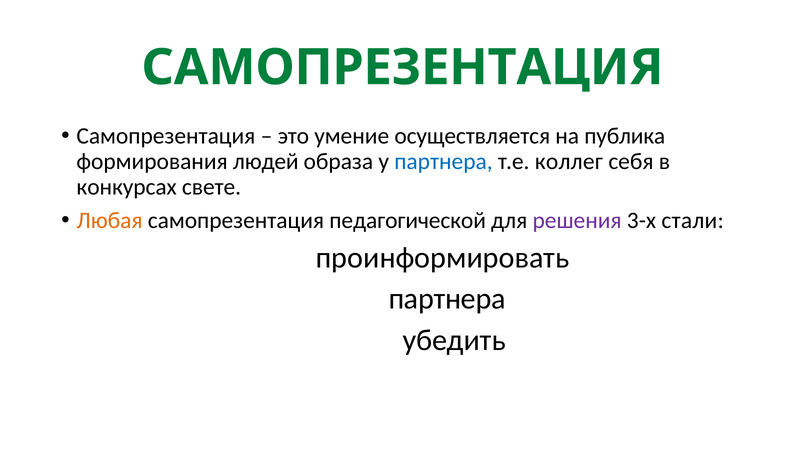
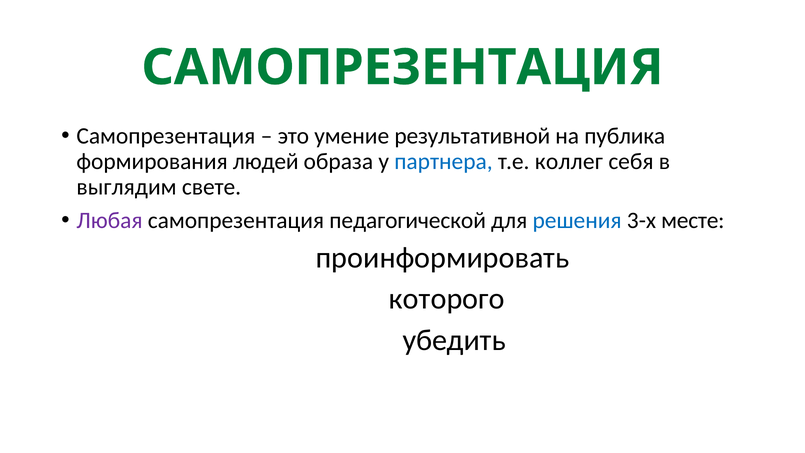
осуществляется: осуществляется -> результативной (472, 136)
конкурсах: конкурсах -> выглядим (127, 187)
Любая colour: orange -> purple (109, 221)
решения colour: purple -> blue (577, 221)
стали: стали -> месте (693, 221)
партнера: партнера -> которого (447, 299)
